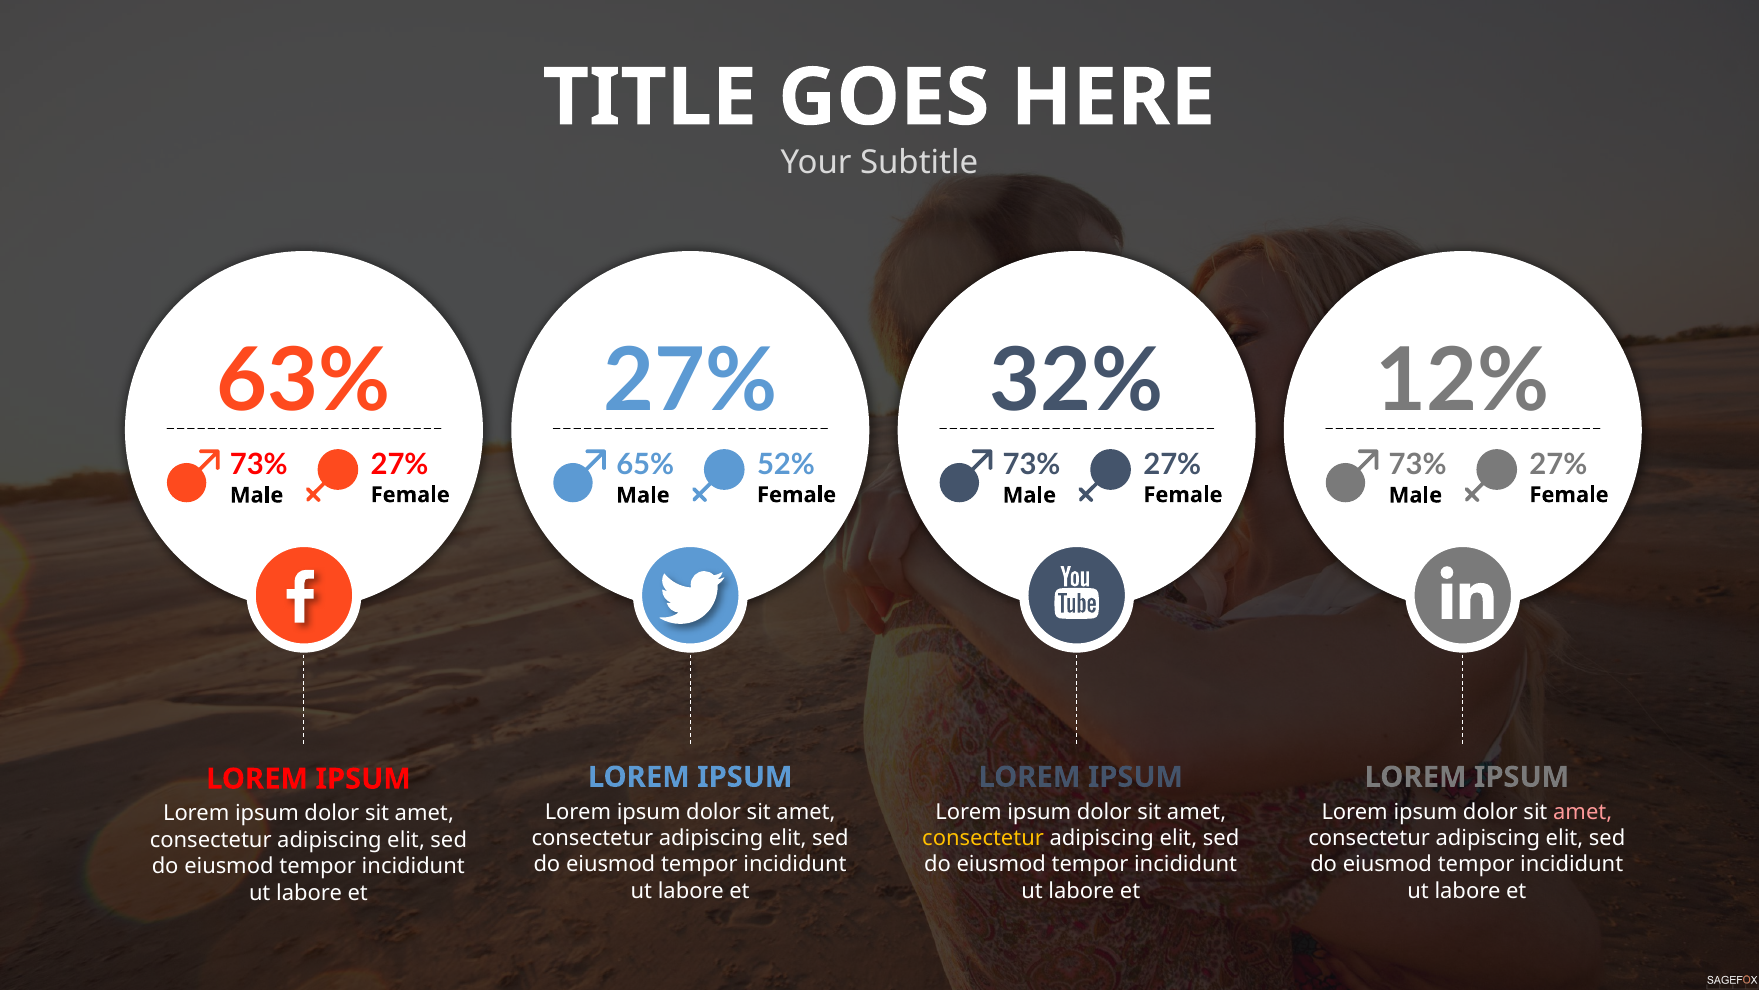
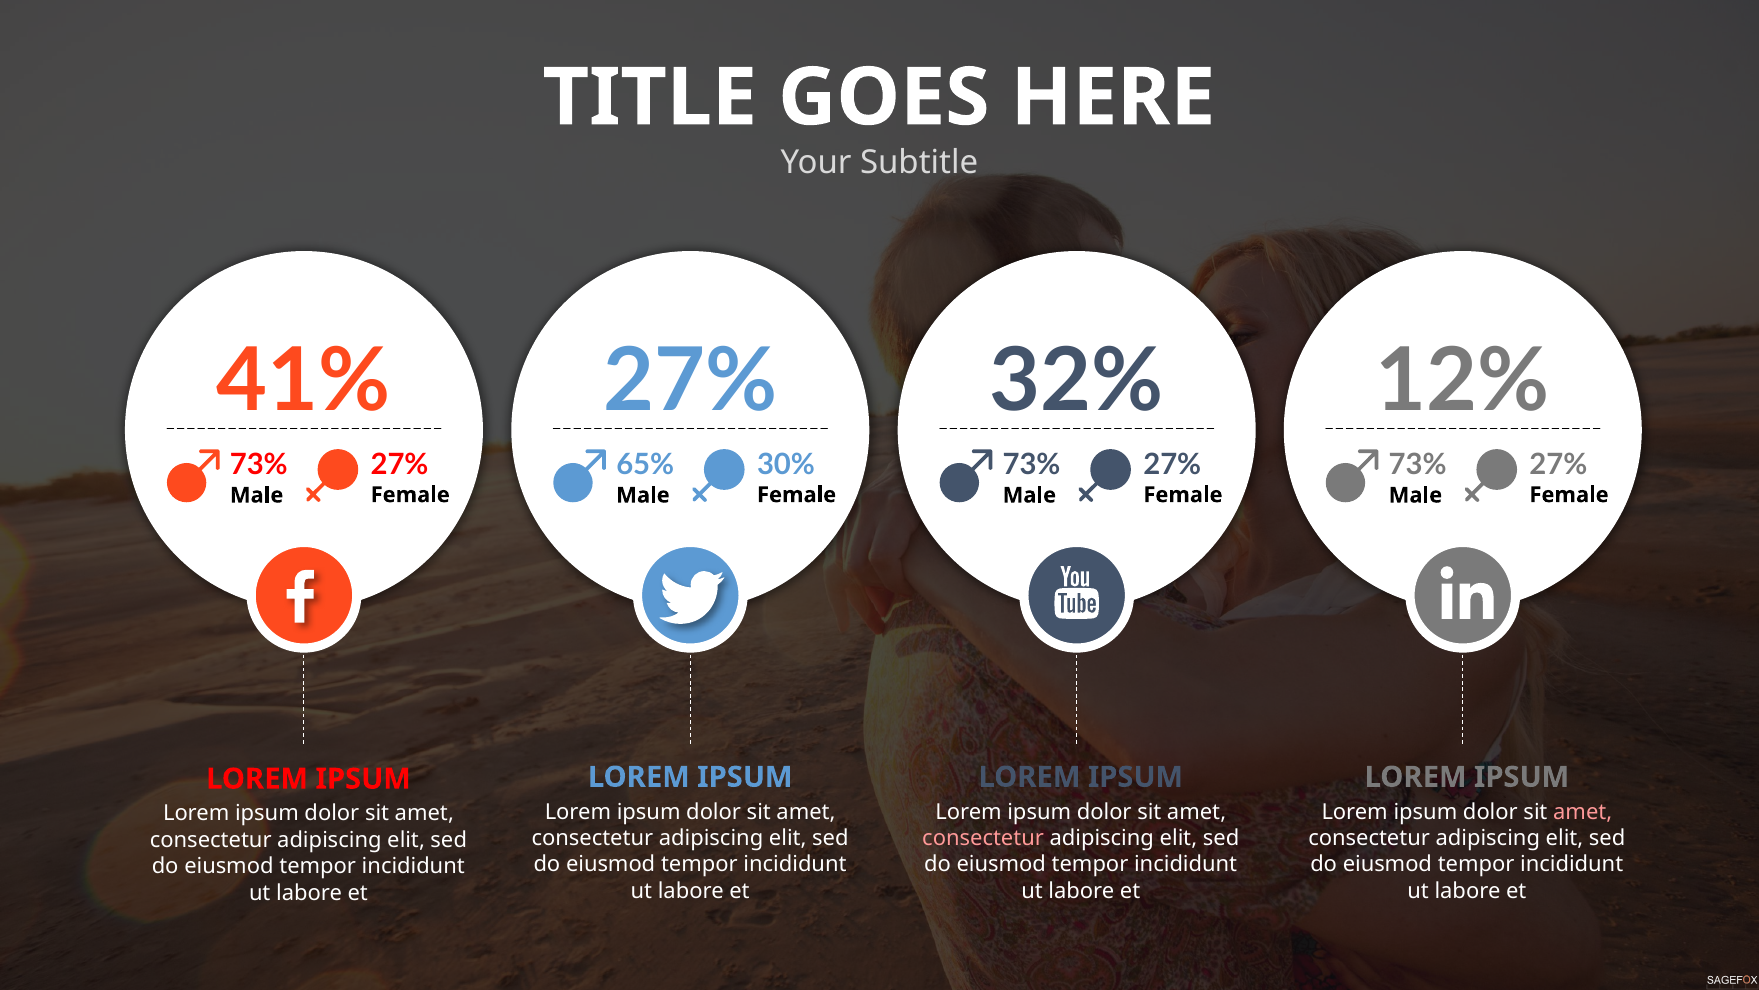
63%: 63% -> 41% (304, 382)
52%: 52% -> 30% (786, 464)
consectetur colour: yellow -> pink (983, 838)
